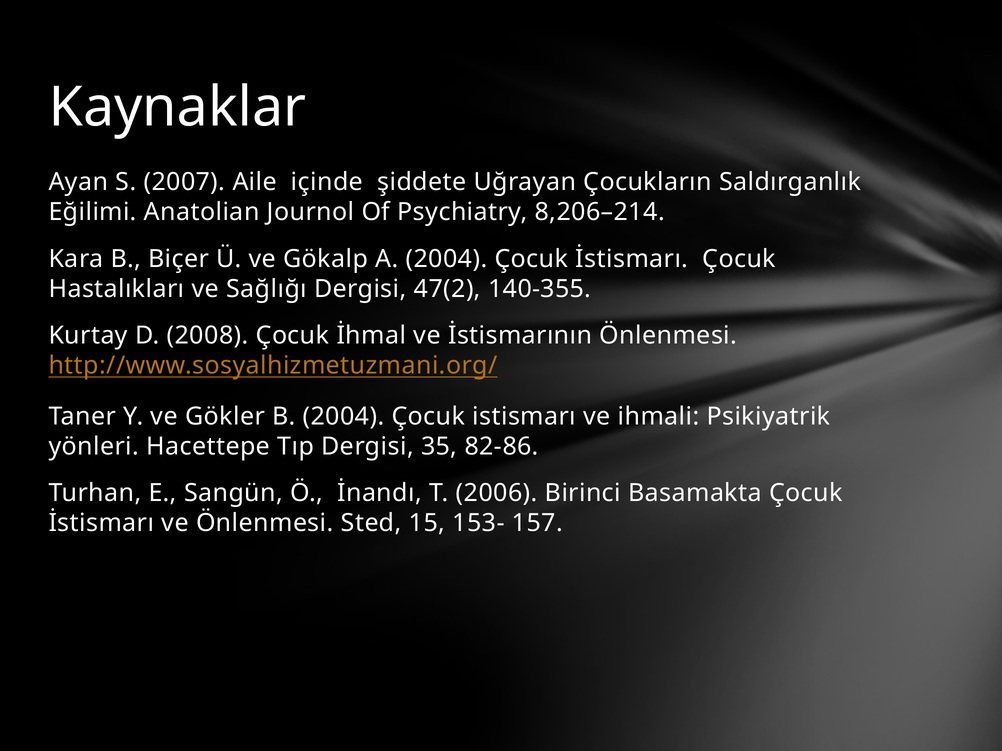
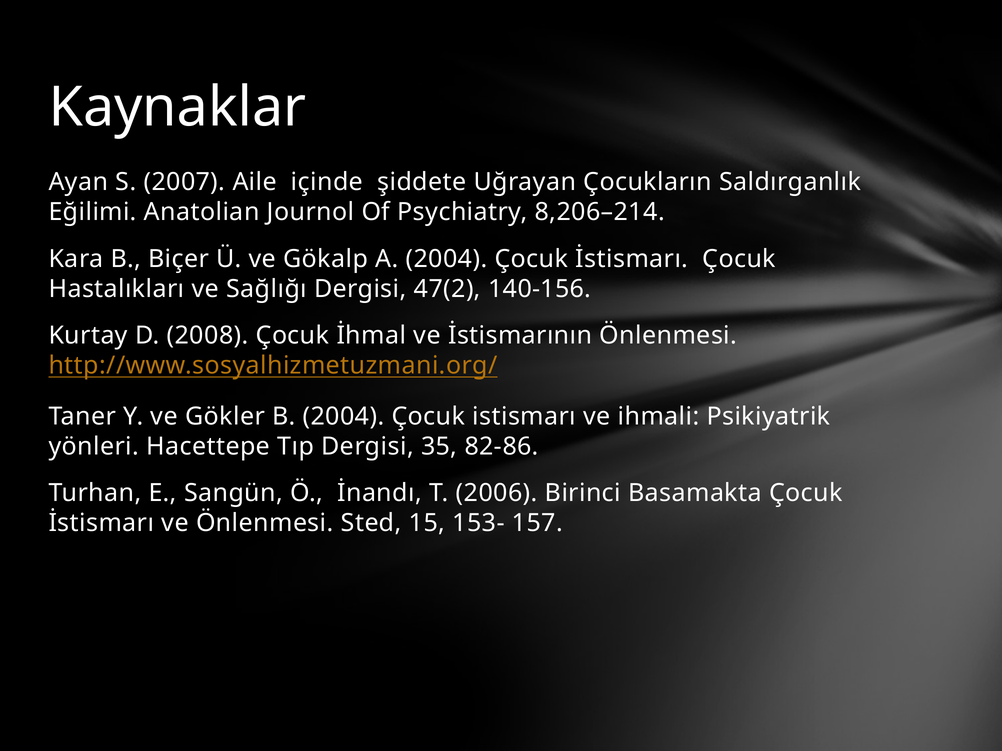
140-355: 140-355 -> 140-156 (540, 289)
